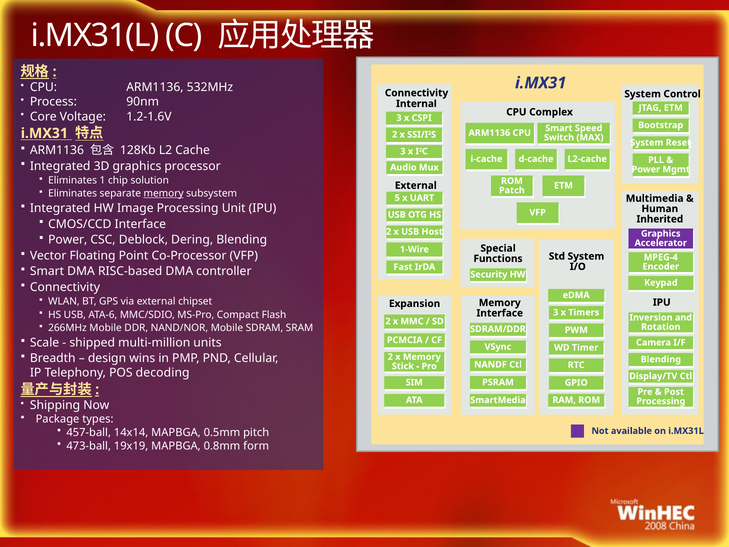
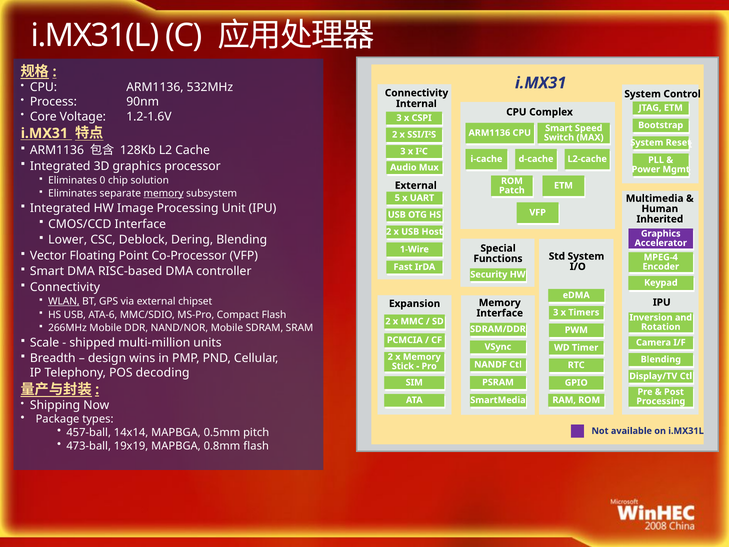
1: 1 -> 0 (102, 180)
Power: Power -> Lower (68, 240)
WLAN underline: none -> present (64, 301)
0.8mm form: form -> flash (256, 446)
